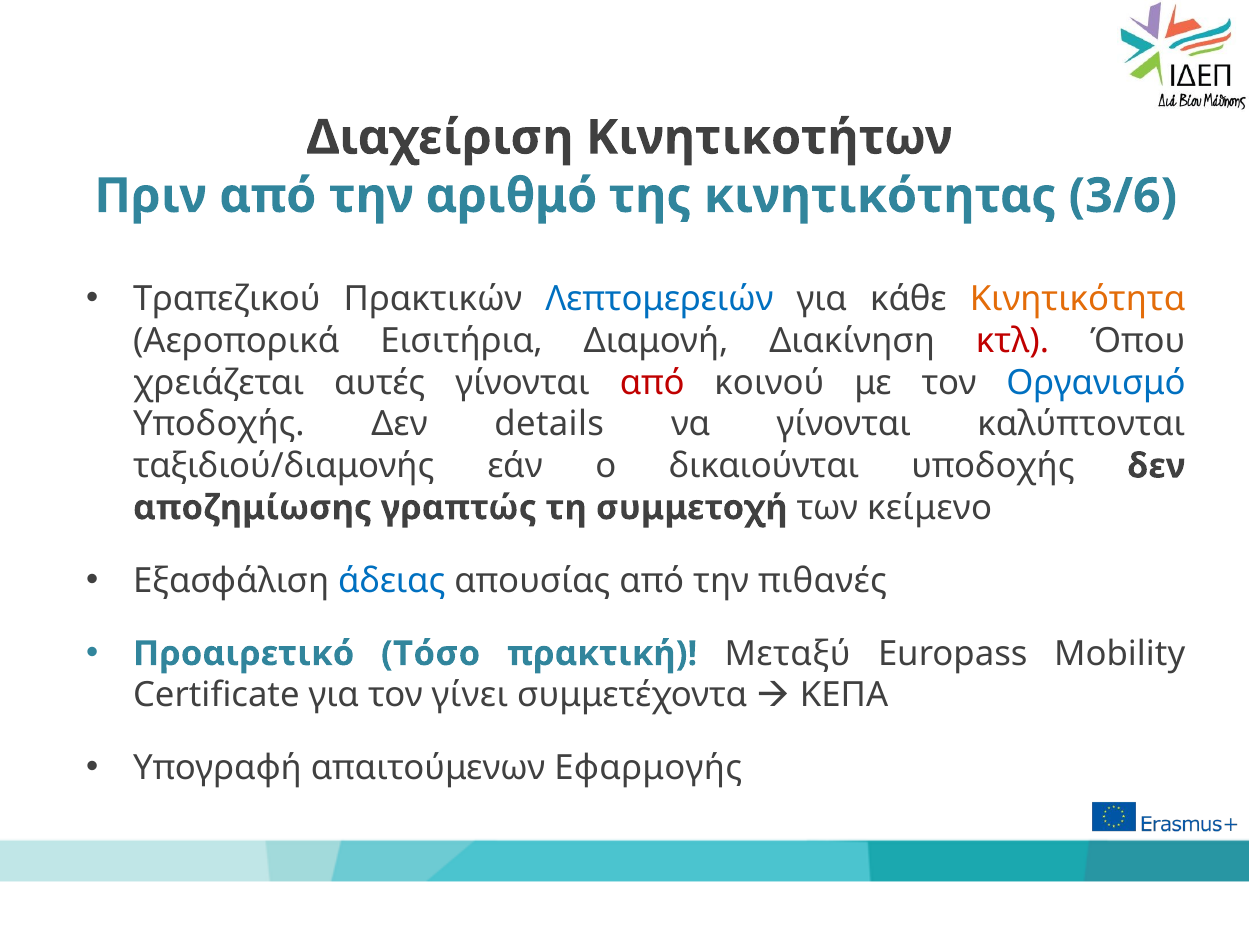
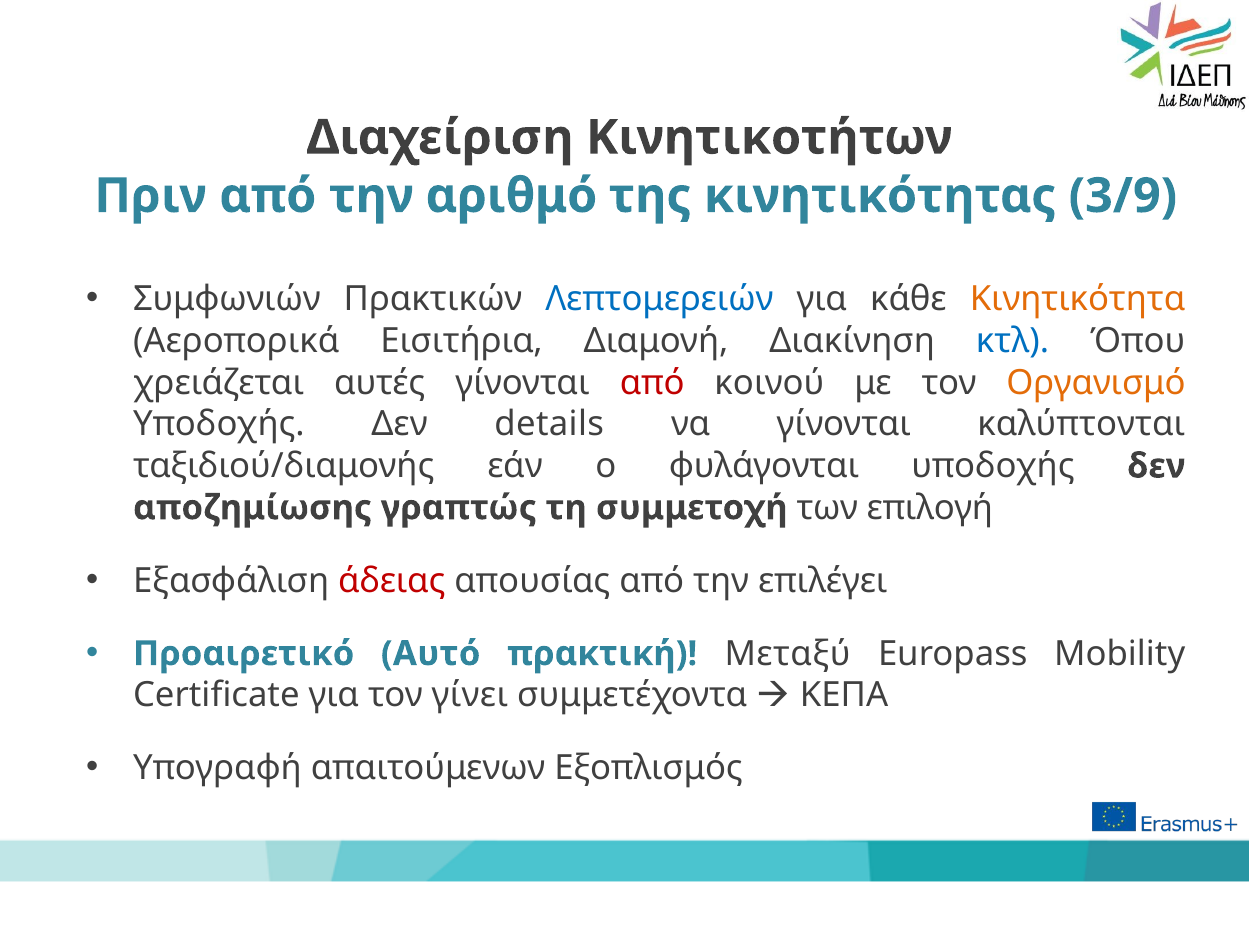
3/6: 3/6 -> 3/9 (1123, 196)
Τραπεζικού: Τραπεζικού -> Συμφωνιών (227, 299)
κτλ colour: red -> blue (1012, 341)
Οργανισμό colour: blue -> orange (1096, 383)
δικαιούνται: δικαιούνται -> φυλάγονται (764, 466)
κείμενο: κείμενο -> επιλογή (930, 508)
άδειας colour: blue -> red (392, 581)
πιθανές: πιθανές -> επιλέγει (823, 581)
Τόσο: Τόσο -> Αυτό (431, 654)
Εφαρμογής: Εφαρμογής -> Εξοπλισμός (649, 768)
